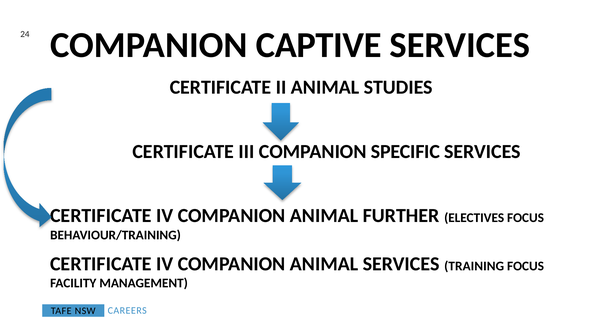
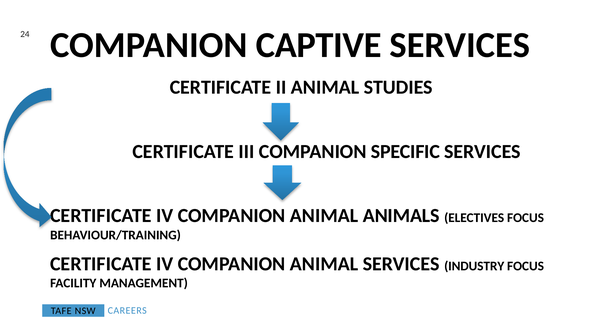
FURTHER: FURTHER -> ANIMALS (401, 216)
TRAINING: TRAINING -> INDUSTRY (474, 266)
